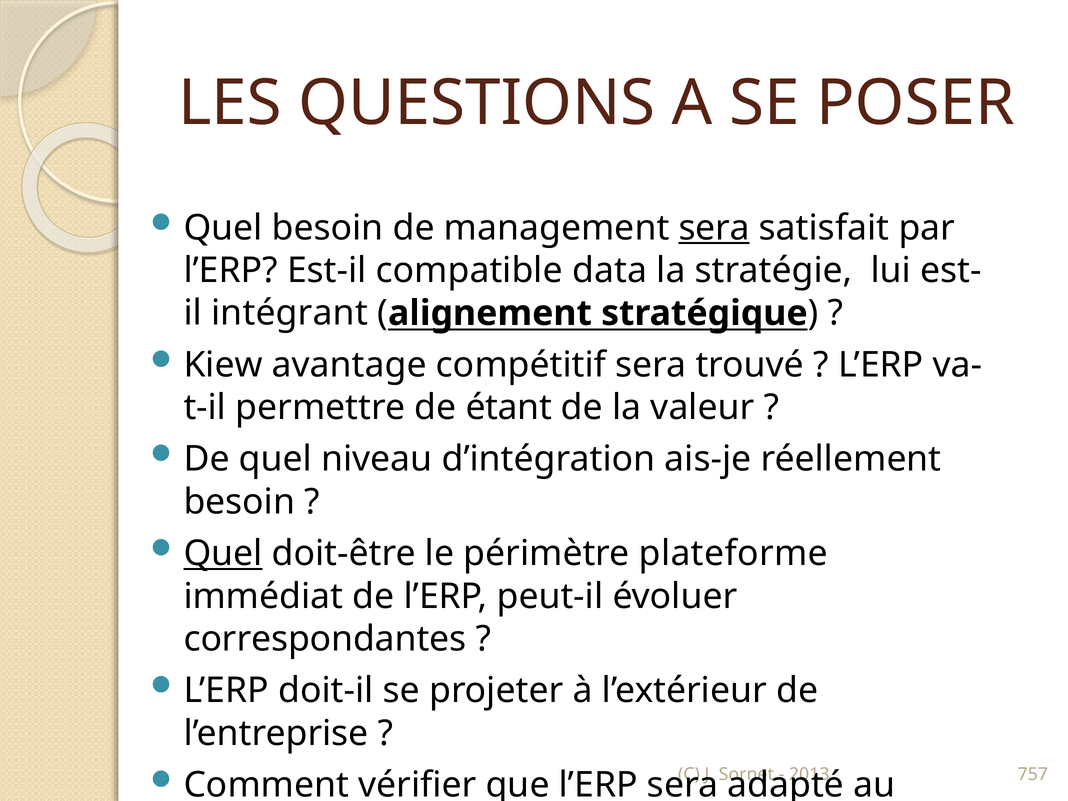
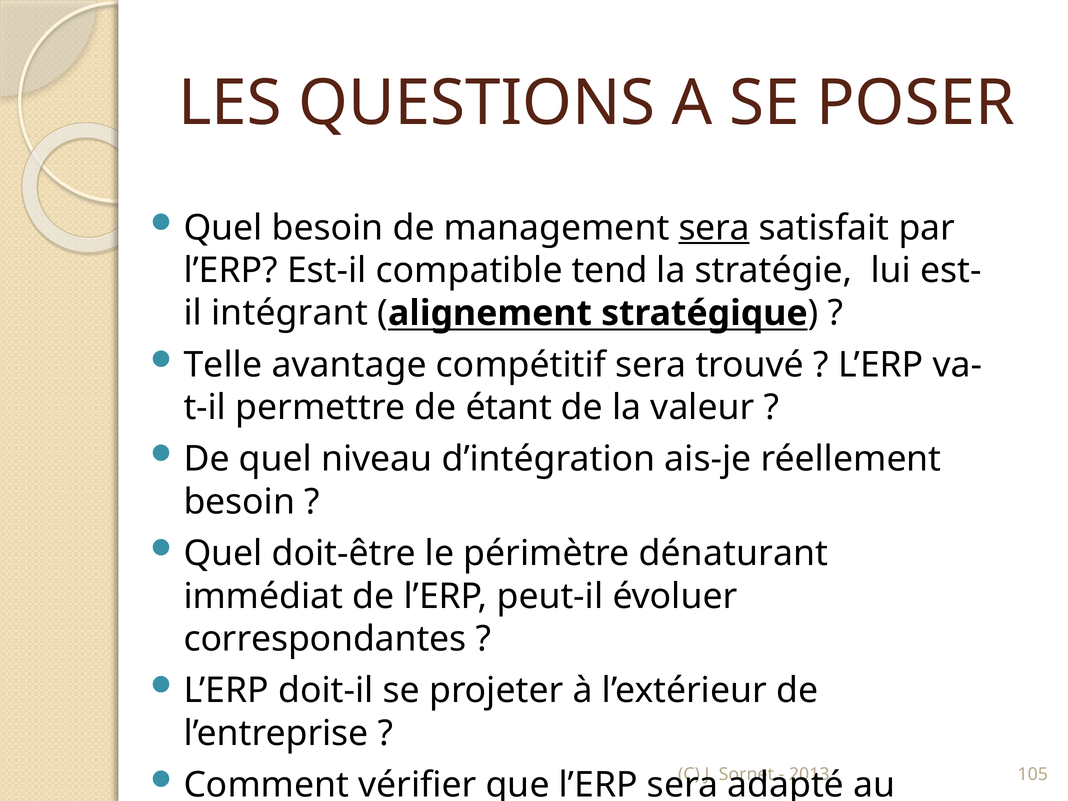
data: data -> tend (610, 270)
Kiew: Kiew -> Telle (223, 365)
Quel underline: present -> none (223, 554)
plateforme: plateforme -> dénaturant (733, 554)
757: 757 -> 105 (1033, 774)
